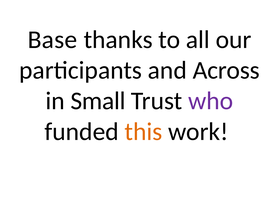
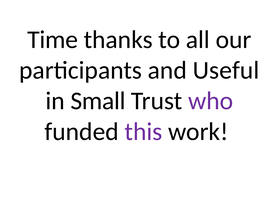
Base: Base -> Time (53, 40)
Across: Across -> Useful (226, 70)
this colour: orange -> purple (143, 132)
